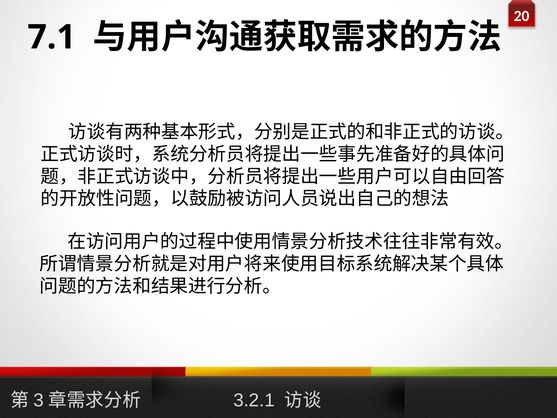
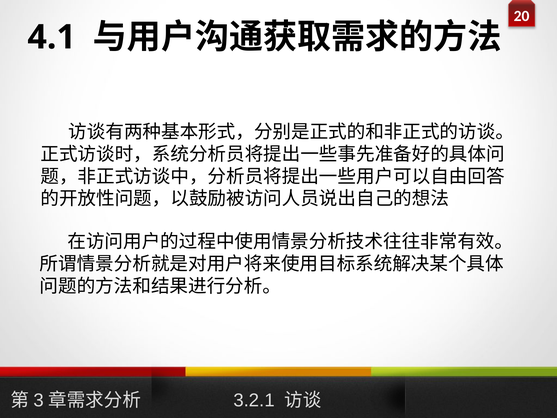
7.1: 7.1 -> 4.1 (52, 37)
